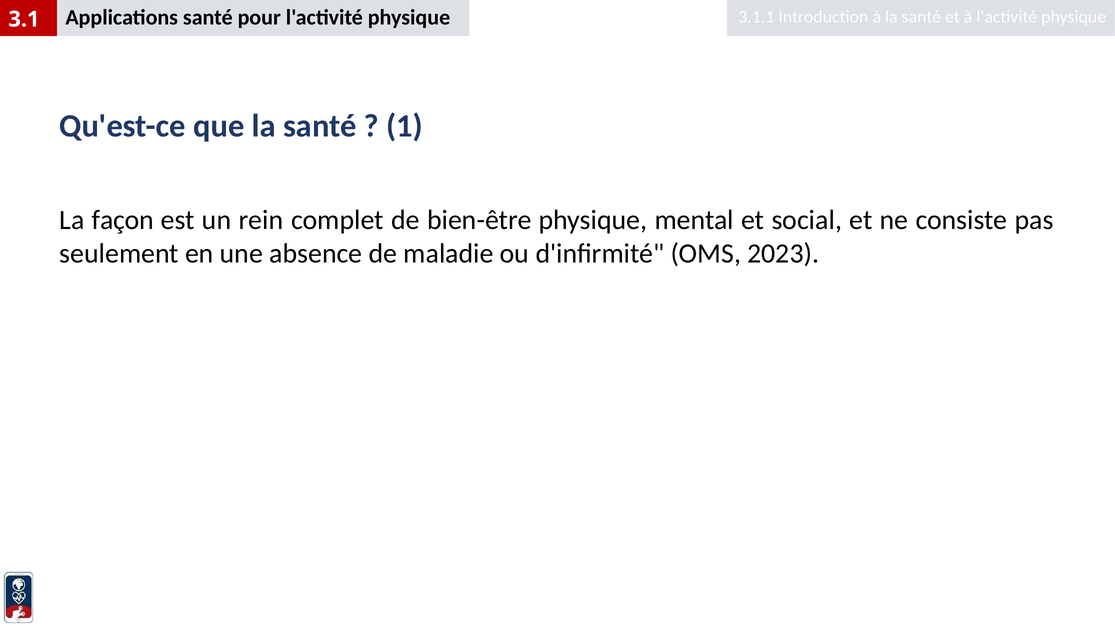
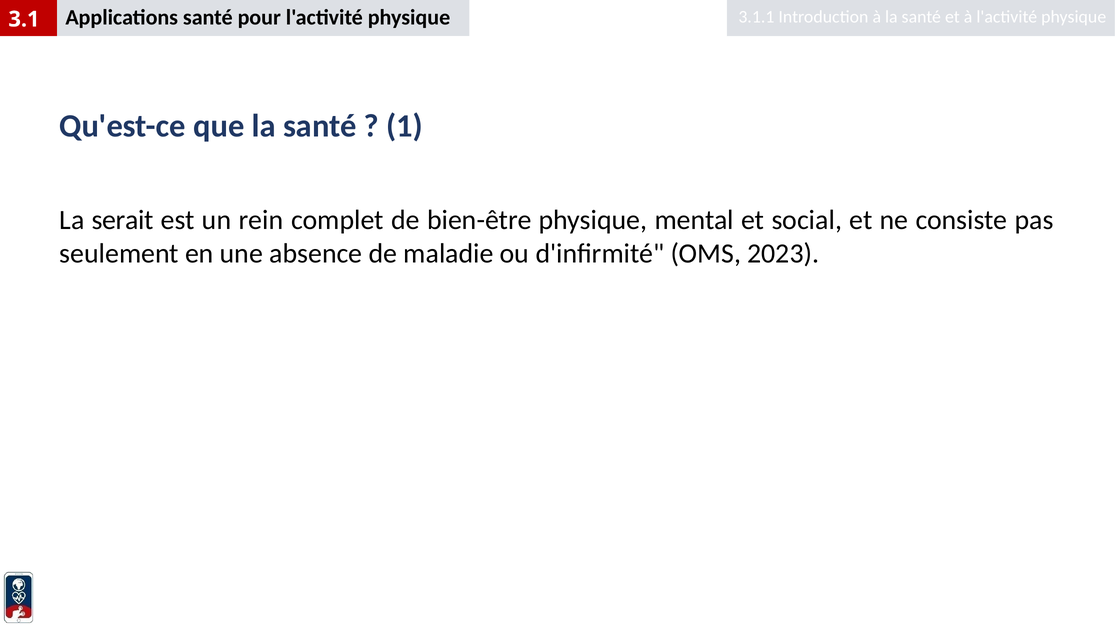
façon: façon -> serait (123, 220)
